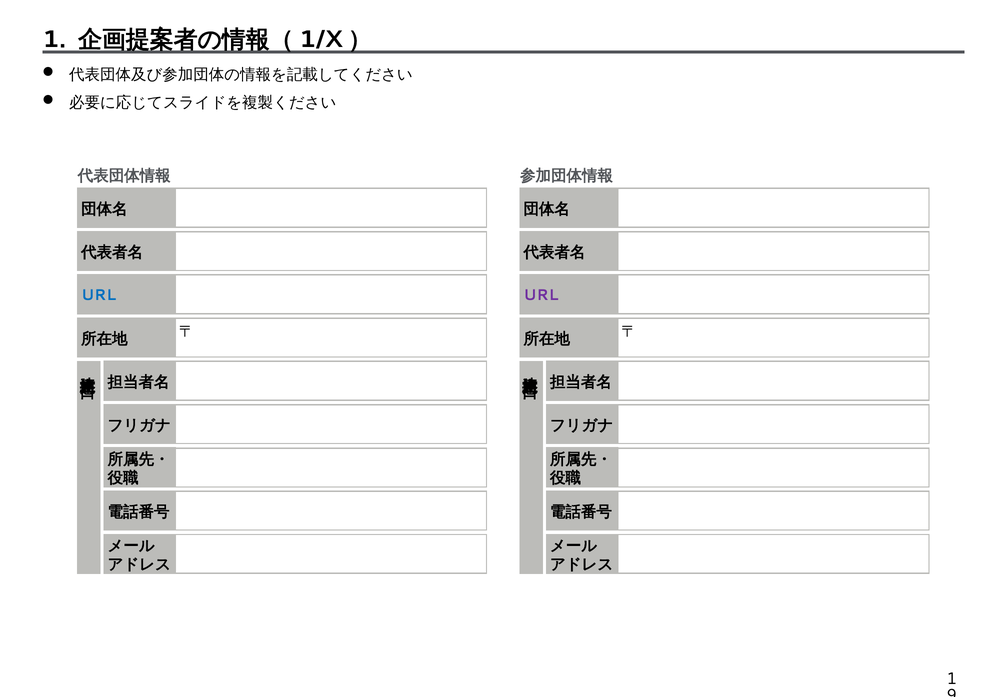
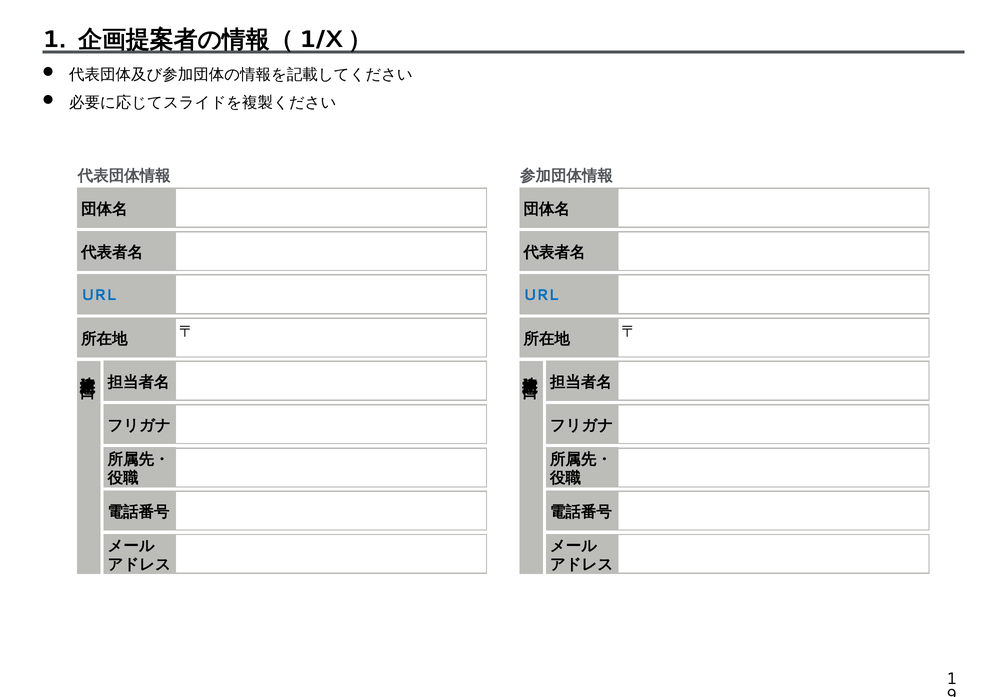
URL colour: purple -> blue (541, 295)
